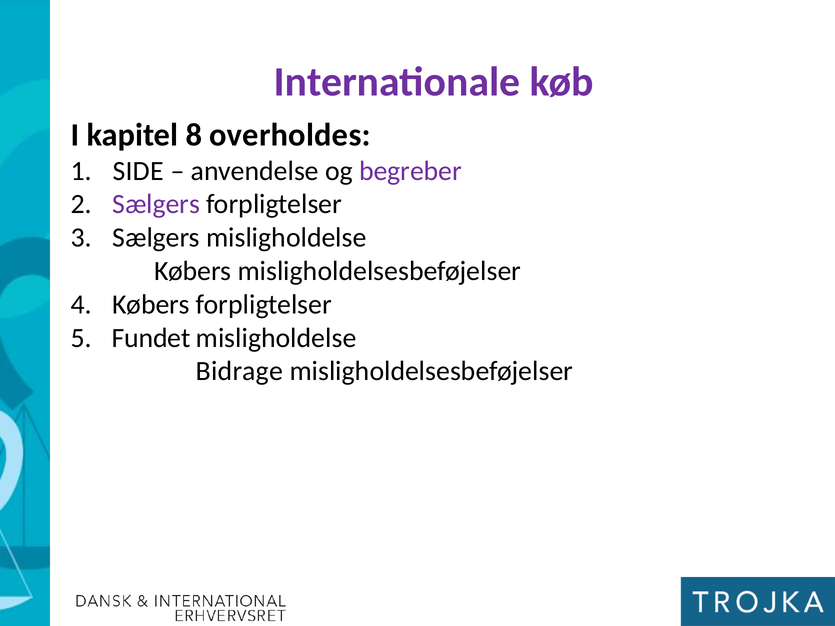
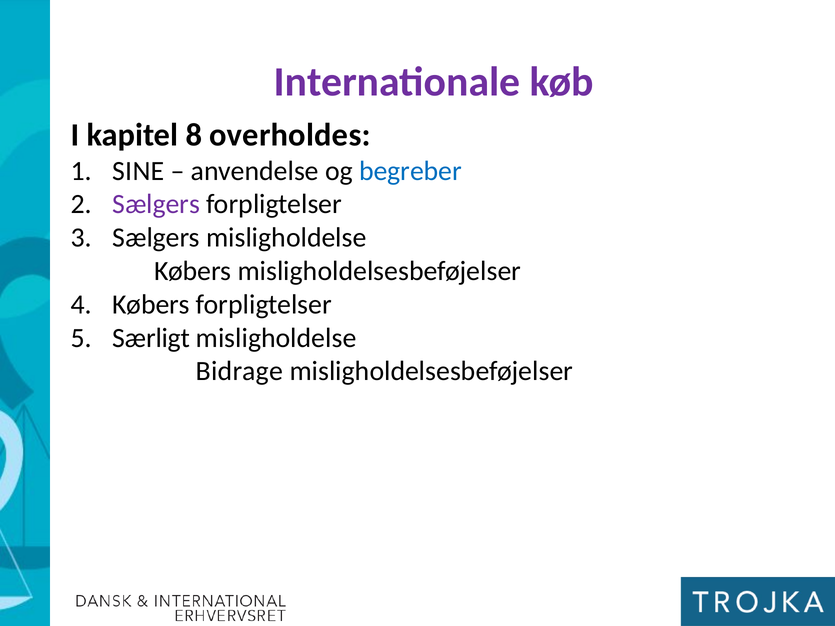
SIDE: SIDE -> SINE (138, 171)
begreber colour: purple -> blue (410, 171)
Fundet: Fundet -> Særligt (151, 338)
